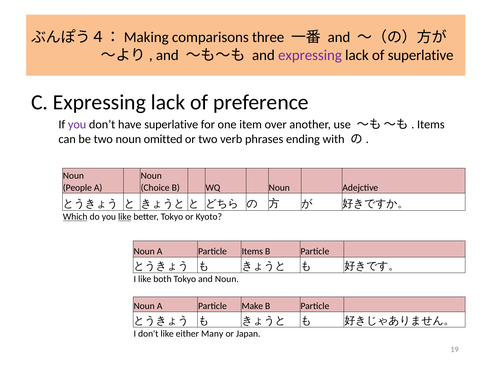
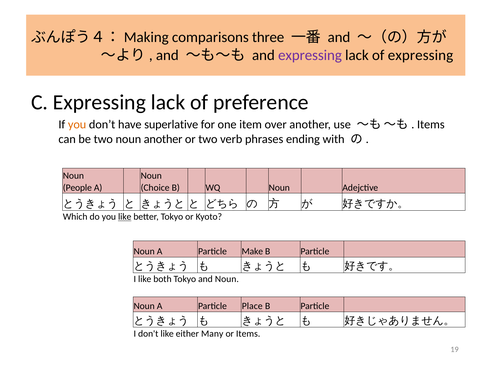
of superlative: superlative -> expressing (421, 55)
you colour: purple -> orange (77, 124)
noun omitted: omitted -> another (163, 139)
Which underline: present -> none (75, 217)
Particle Items: Items -> Make (252, 251)
Make: Make -> Place (252, 306)
or Japan: Japan -> Items (248, 334)
